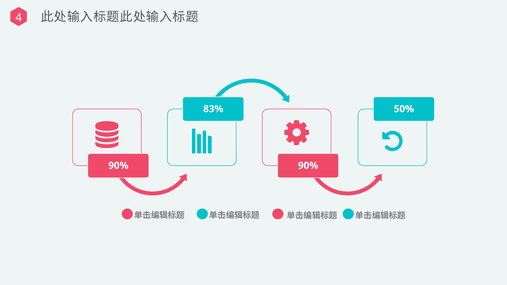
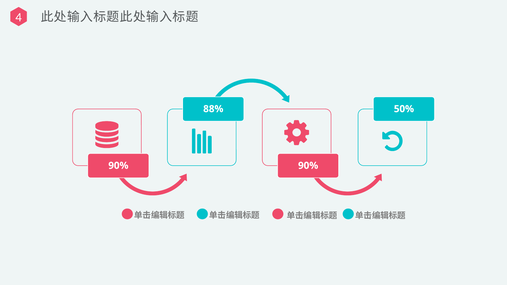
83%: 83% -> 88% (213, 109)
